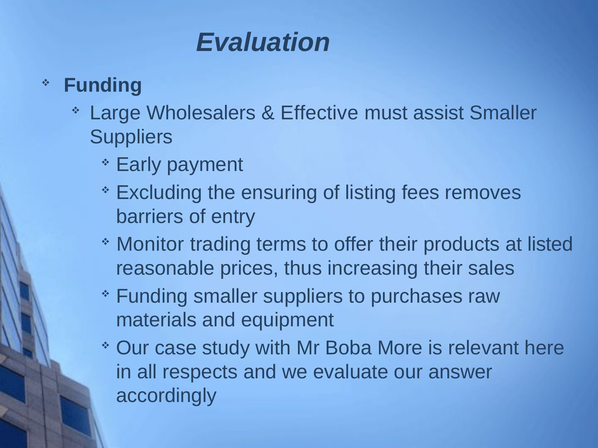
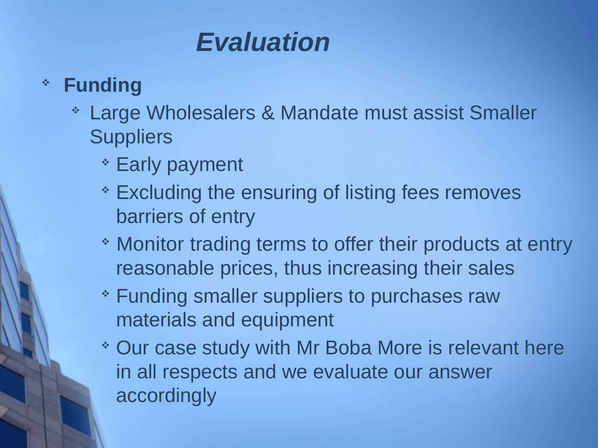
Effective: Effective -> Mandate (320, 113)
at listed: listed -> entry (550, 245)
